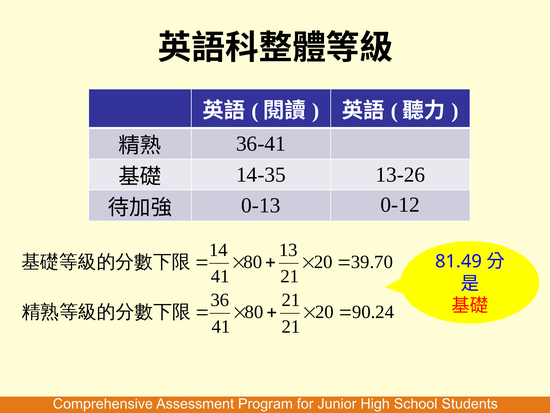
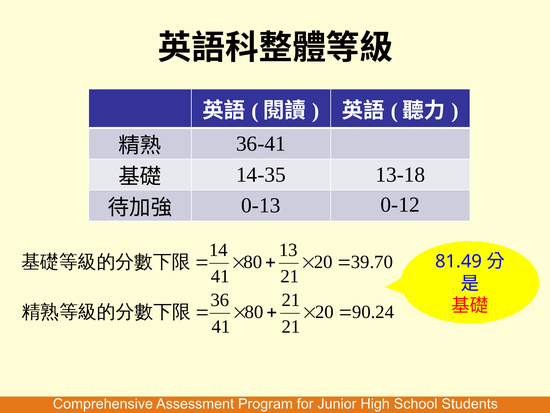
13-26: 13-26 -> 13-18 (400, 174)
